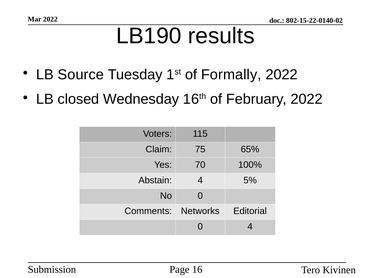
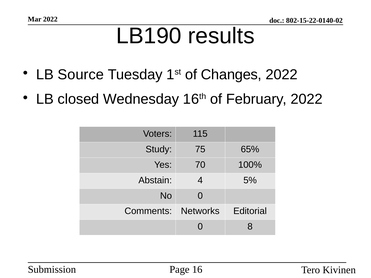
Formally: Formally -> Changes (231, 75)
Claim: Claim -> Study (159, 149)
0 4: 4 -> 8 (250, 227)
